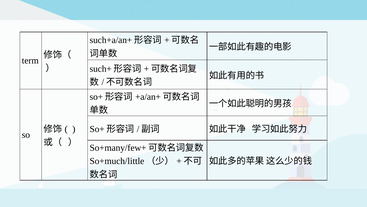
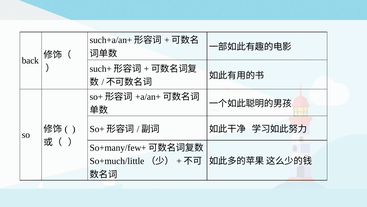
term: term -> back (30, 60)
